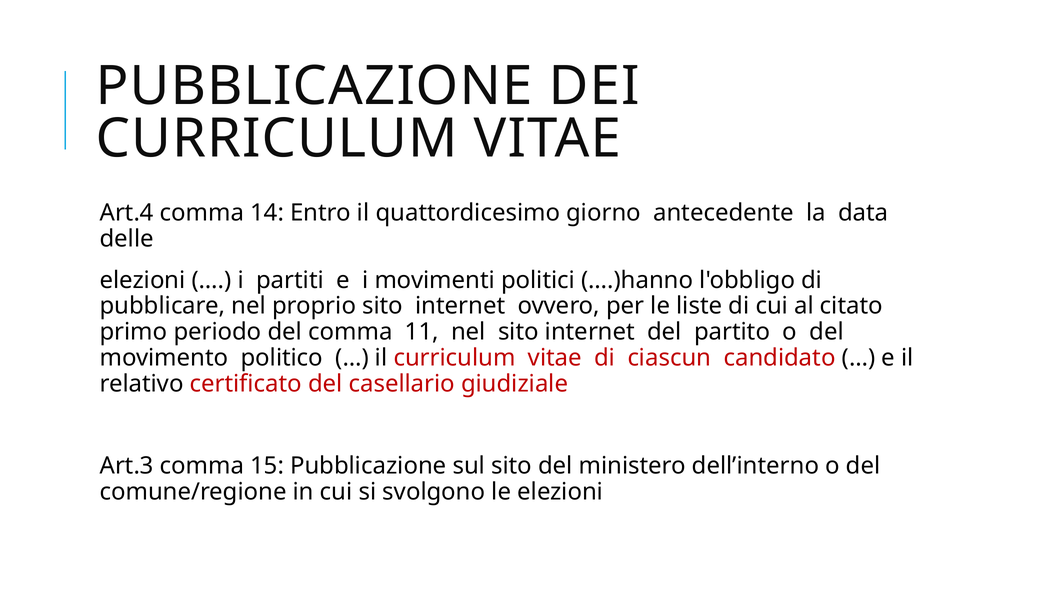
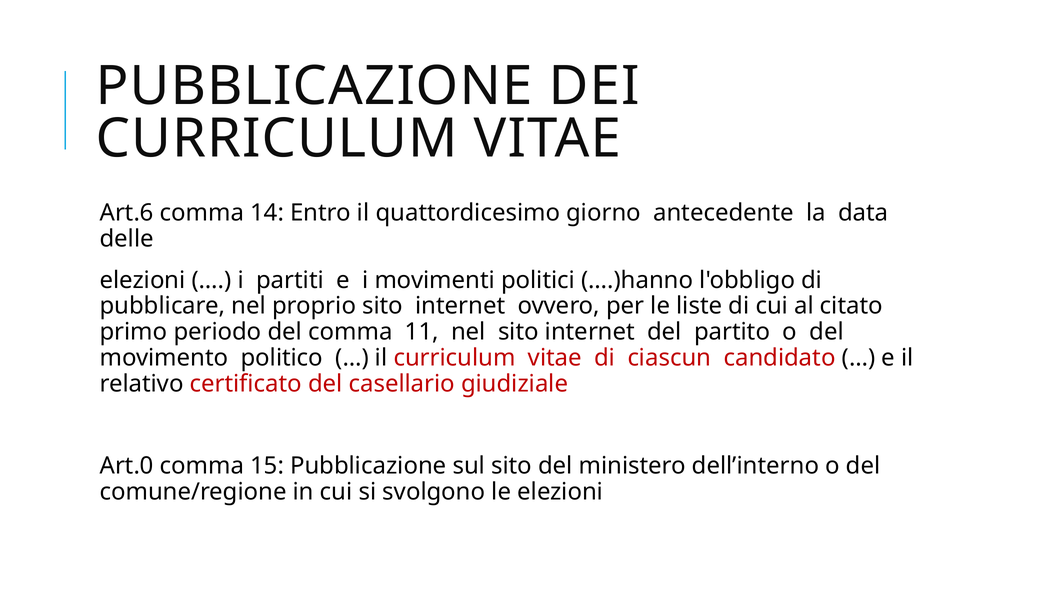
Art.4: Art.4 -> Art.6 (127, 213)
Art.3: Art.3 -> Art.0 (127, 466)
